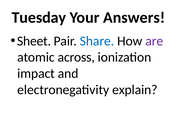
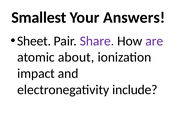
Tuesday: Tuesday -> Smallest (39, 17)
Share colour: blue -> purple (97, 41)
across: across -> about (76, 57)
explain: explain -> include (135, 90)
